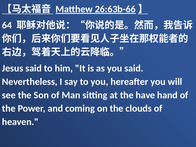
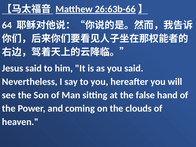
have: have -> false (145, 95)
